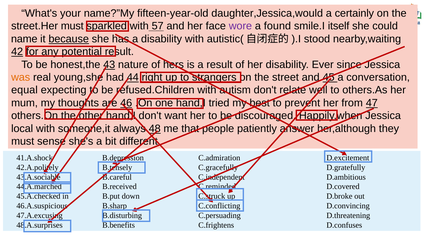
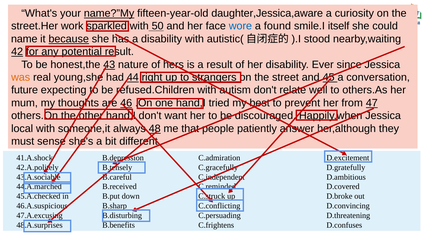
name?”My underline: none -> present (109, 13)
daughter,Jessica,would: daughter,Jessica,would -> daughter,Jessica,aware (267, 13)
certainly: certainly -> curiosity (354, 13)
street.Her must: must -> work (72, 26)
57: 57 -> 50 (158, 26)
wore colour: purple -> blue (240, 26)
equal: equal -> future (25, 90)
